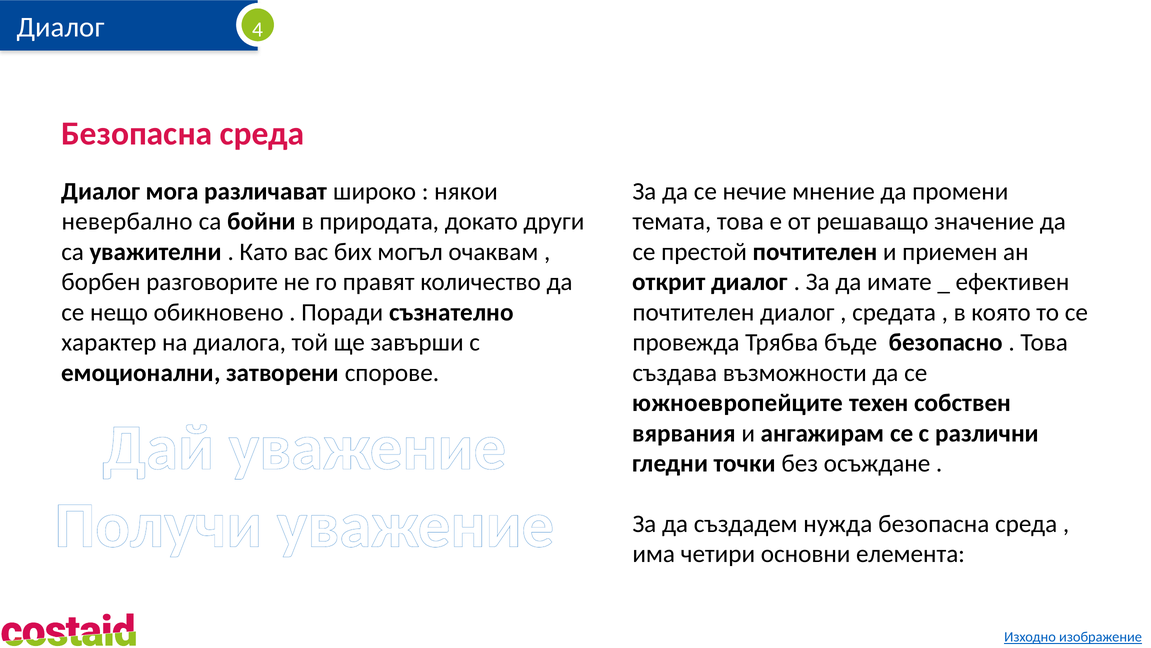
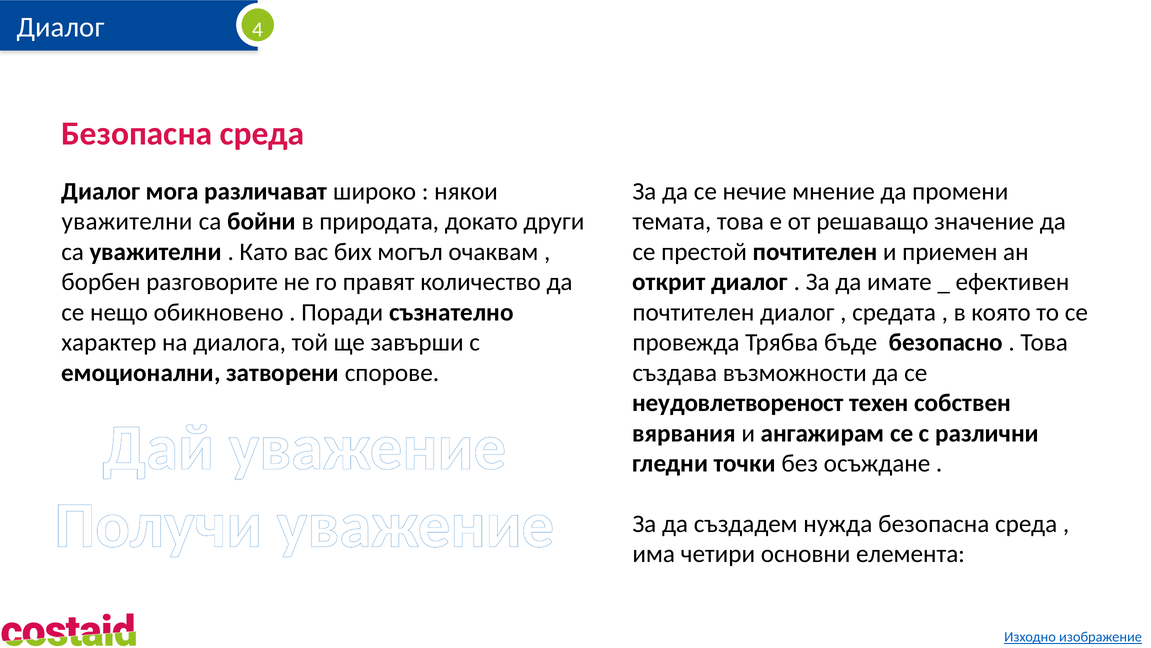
невербално: невербално -> уважителни (127, 221)
южноевропейците: южноевропейците -> неудовлетвореност (738, 403)
